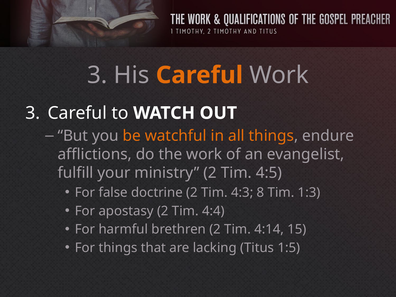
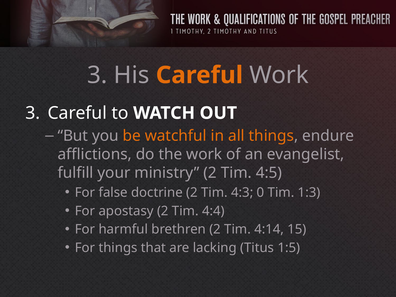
8: 8 -> 0 (261, 192)
